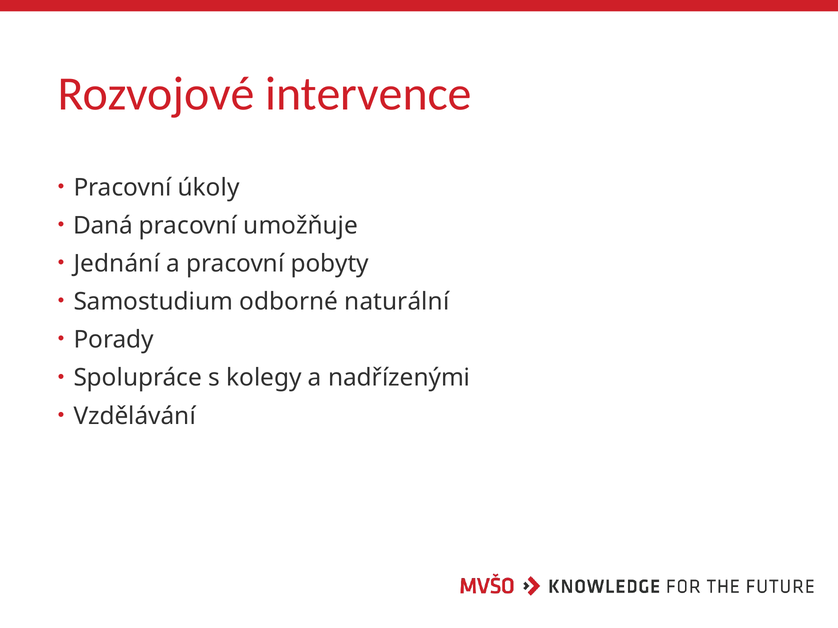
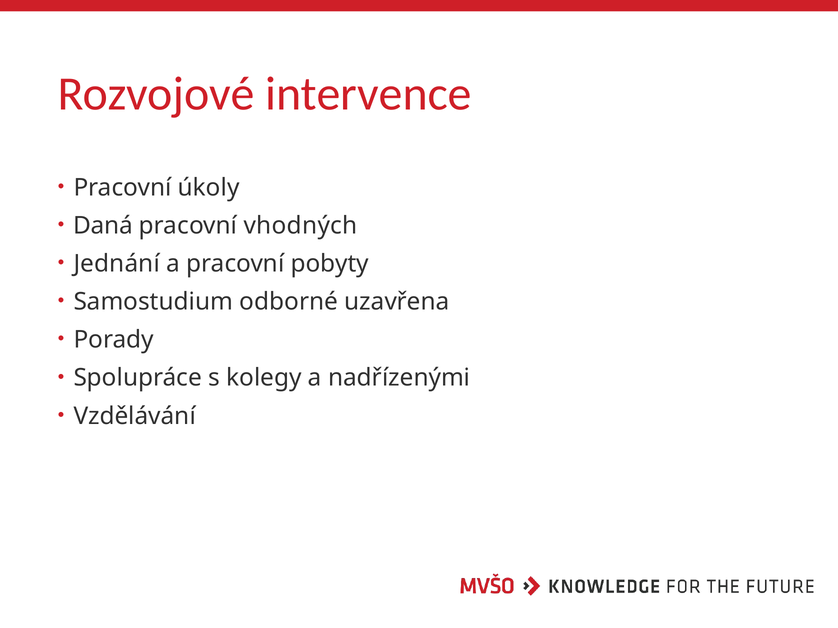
umožňuje: umožňuje -> vhodných (301, 226)
naturální: naturální -> uzavřena (397, 302)
